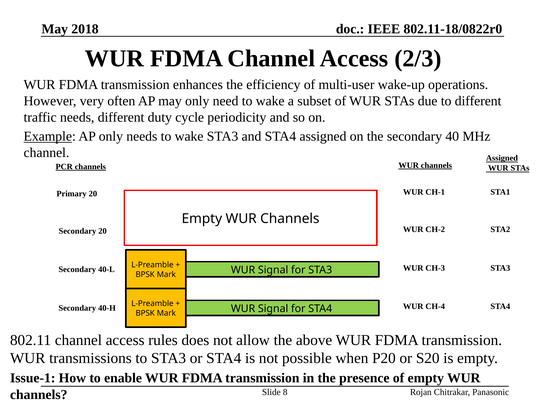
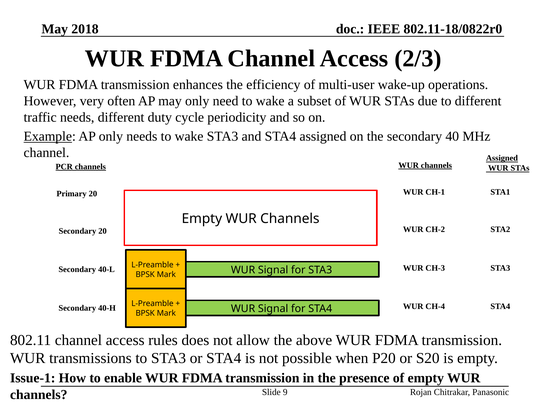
8: 8 -> 9 (285, 392)
